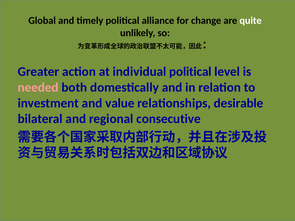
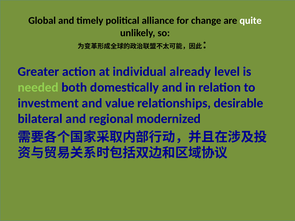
individual political: political -> already (190, 72)
needed colour: pink -> light green (38, 87)
consecutive: consecutive -> modernized (169, 119)
